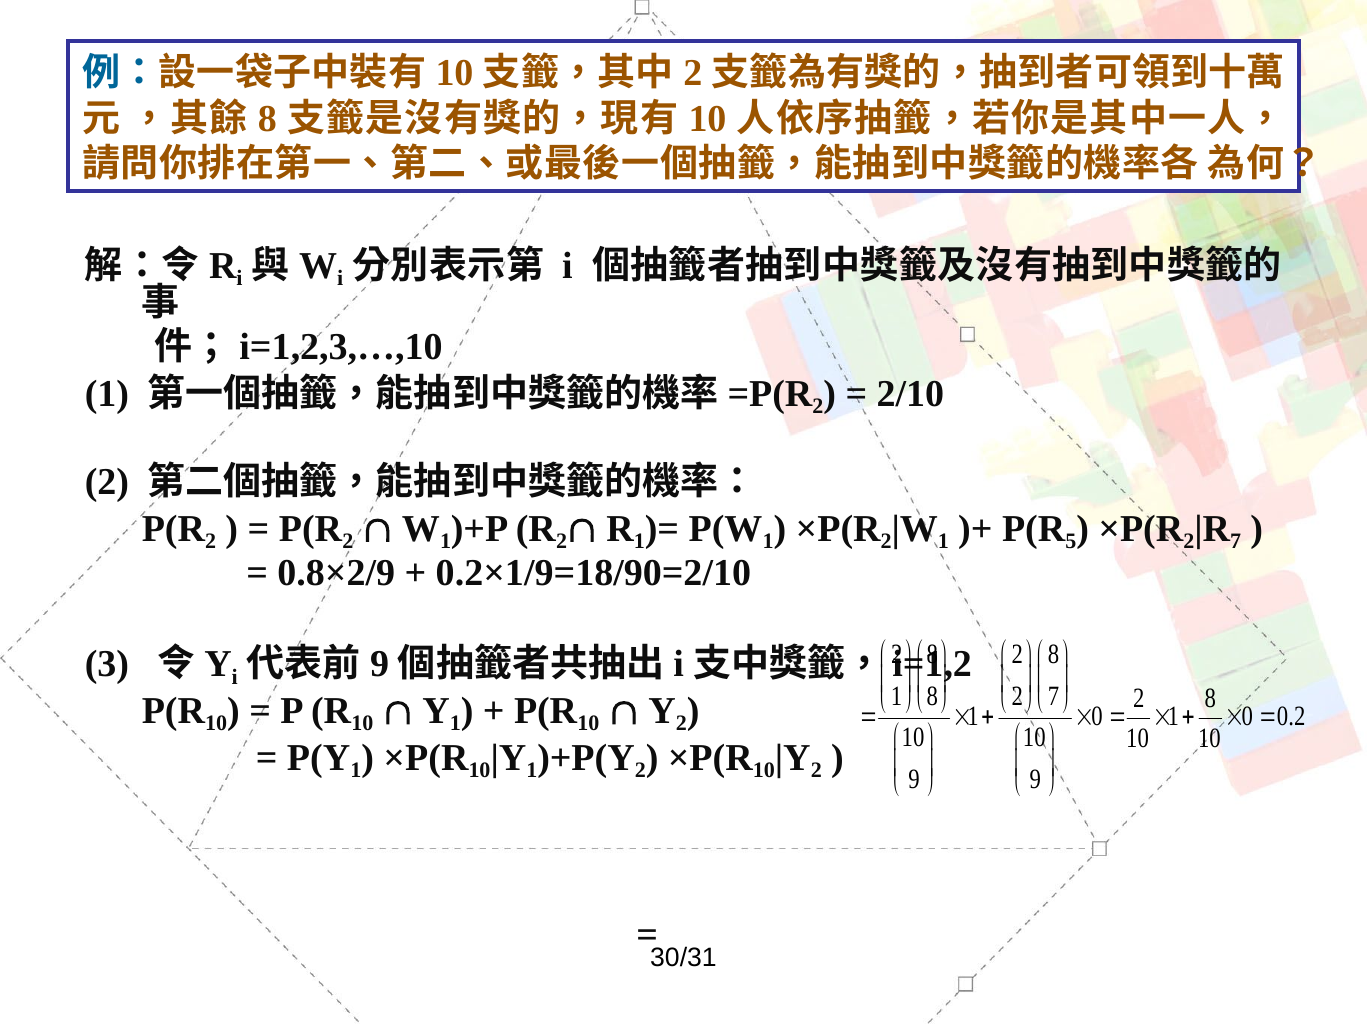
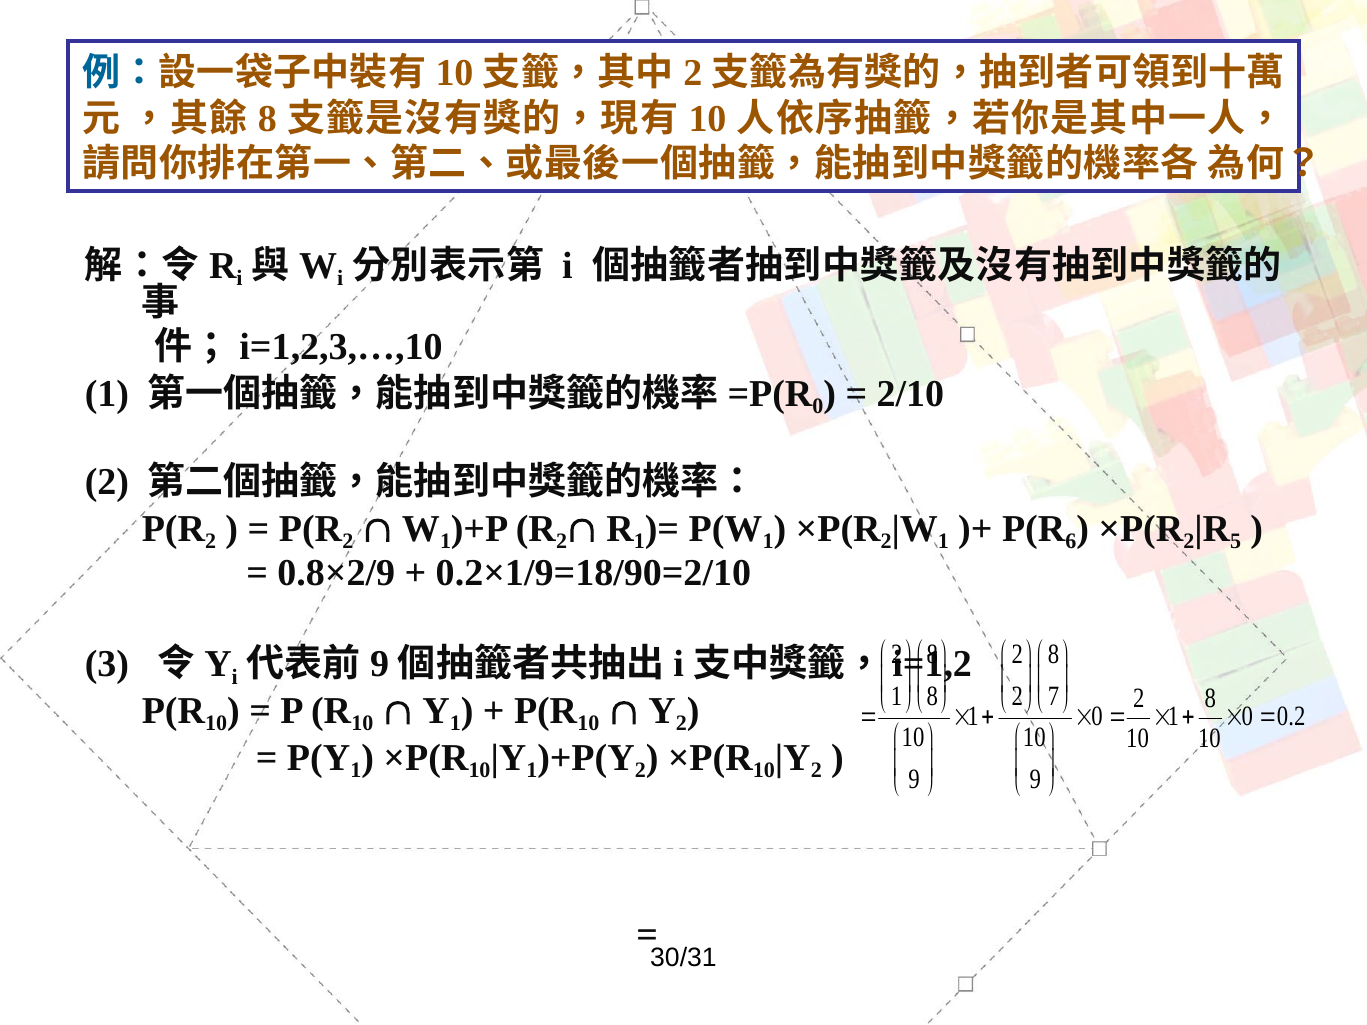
2: 2 -> 0 (818, 406)
5: 5 -> 6 (1071, 541)
7: 7 -> 5 (1236, 541)
